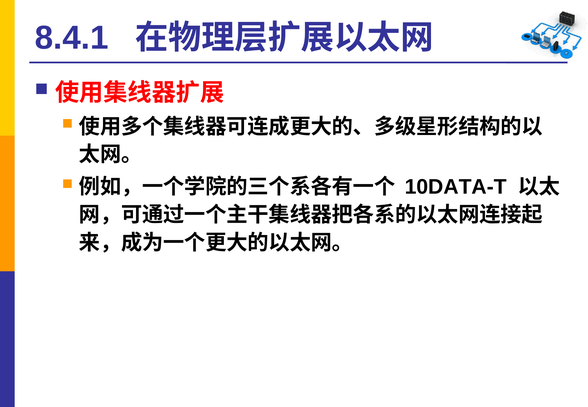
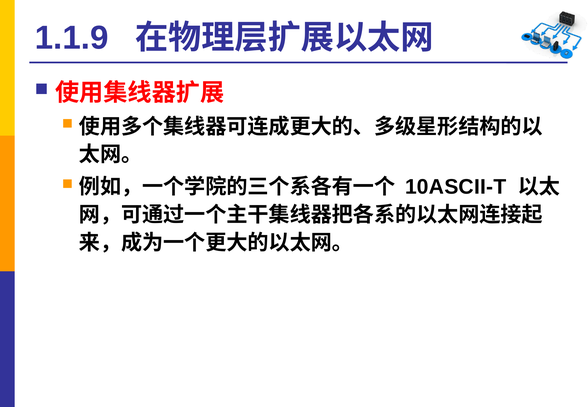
8.4.1: 8.4.1 -> 1.1.9 (72, 38)
10DATA-T: 10DATA-T -> 10ASCII-T (456, 187)
